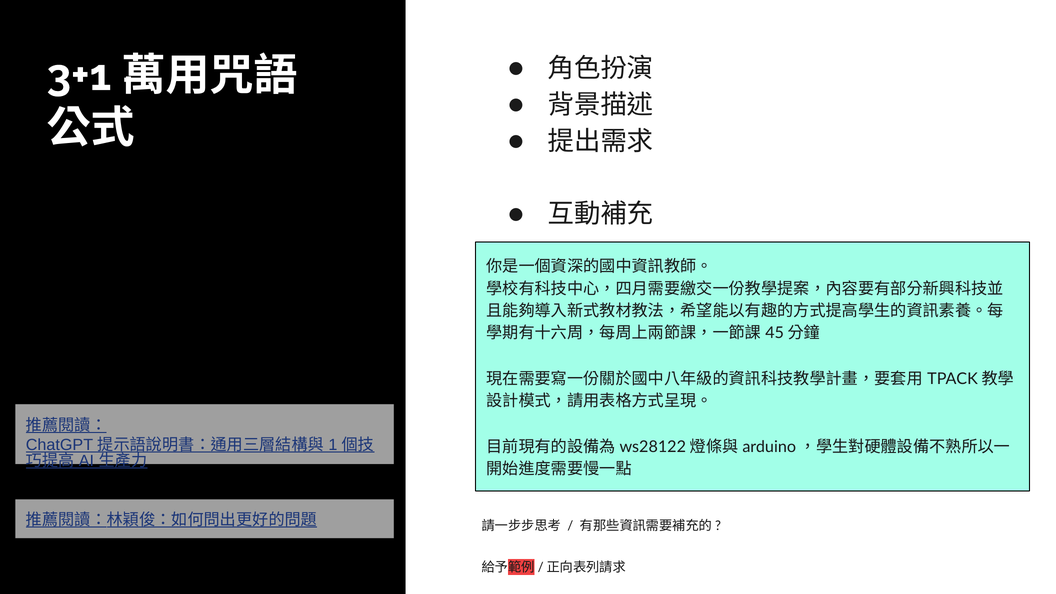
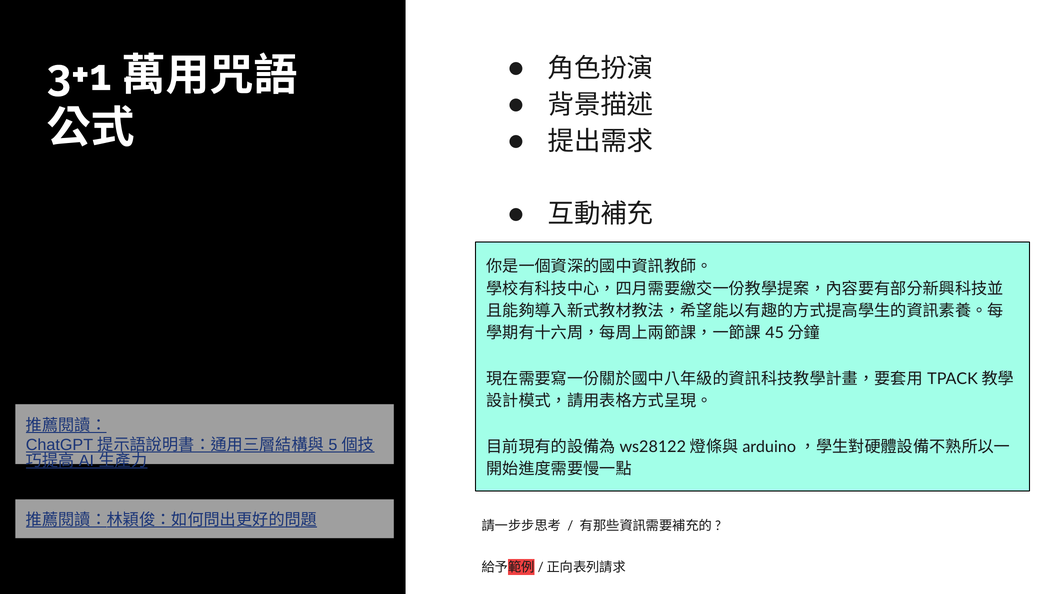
1: 1 -> 5 (333, 445)
